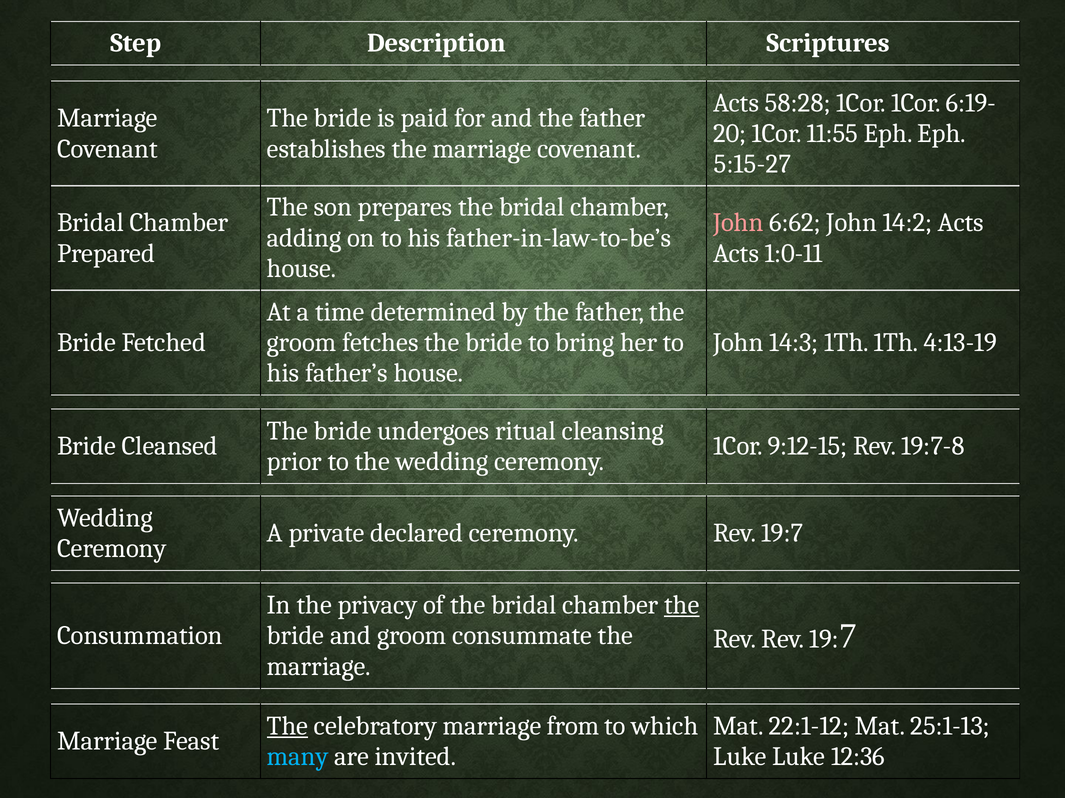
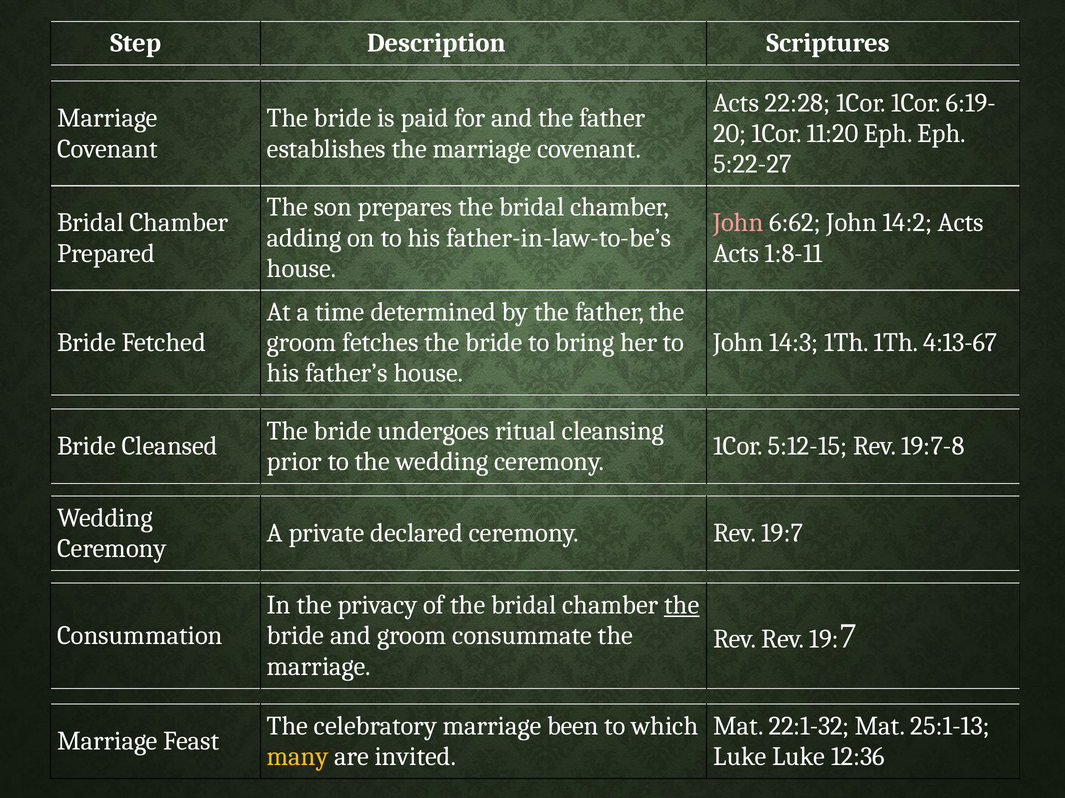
58:28: 58:28 -> 22:28 (798, 103)
11:55: 11:55 -> 11:20 (832, 134)
5:15-27: 5:15-27 -> 5:22-27 (752, 164)
1:0-11: 1:0-11 -> 1:8-11 (794, 254)
4:13-19: 4:13-19 -> 4:13-67 (960, 343)
9:12-15: 9:12-15 -> 5:12-15 (808, 447)
The underline: present -> none (288, 727)
from: from -> been (573, 727)
22:1-12: 22:1-12 -> 22:1-32 (809, 727)
many colour: light blue -> yellow (298, 757)
